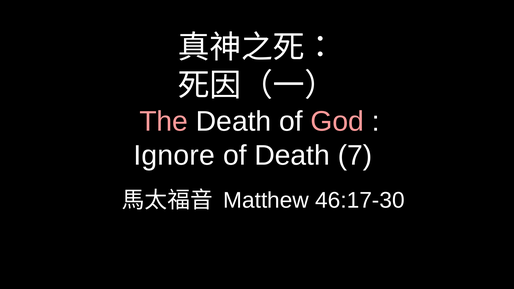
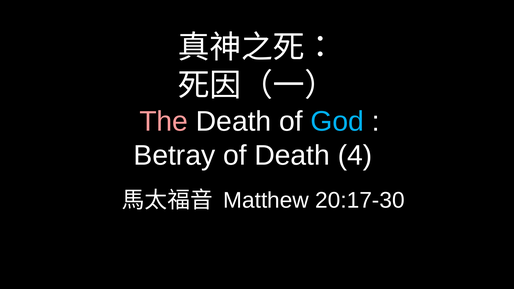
God colour: pink -> light blue (337, 122)
Ignore: Ignore -> Betray (174, 156)
7: 7 -> 4 (355, 156)
46:17-30: 46:17-30 -> 20:17-30 (360, 201)
